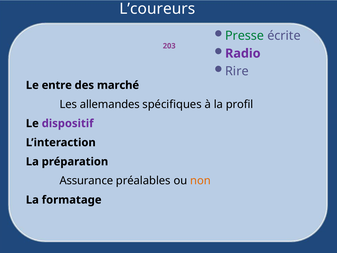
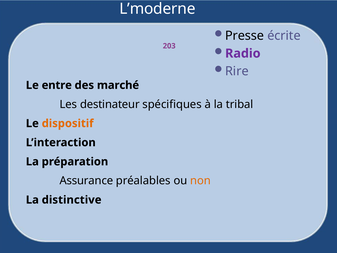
L’coureurs: L’coureurs -> L’moderne (157, 9)
Presse colour: green -> black (245, 36)
allemandes: allemandes -> destinateur (110, 104)
profil: profil -> tribal (240, 104)
dispositif colour: purple -> orange (68, 123)
formatage: formatage -> distinctive (72, 200)
